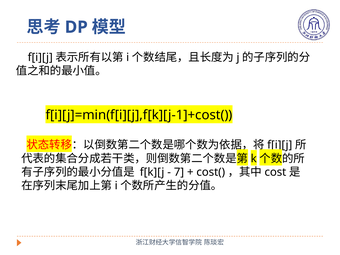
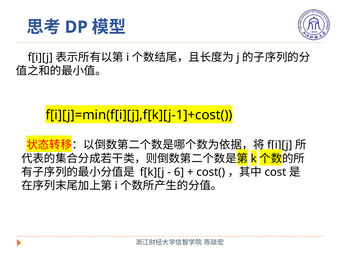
7: 7 -> 6 (179, 172)
